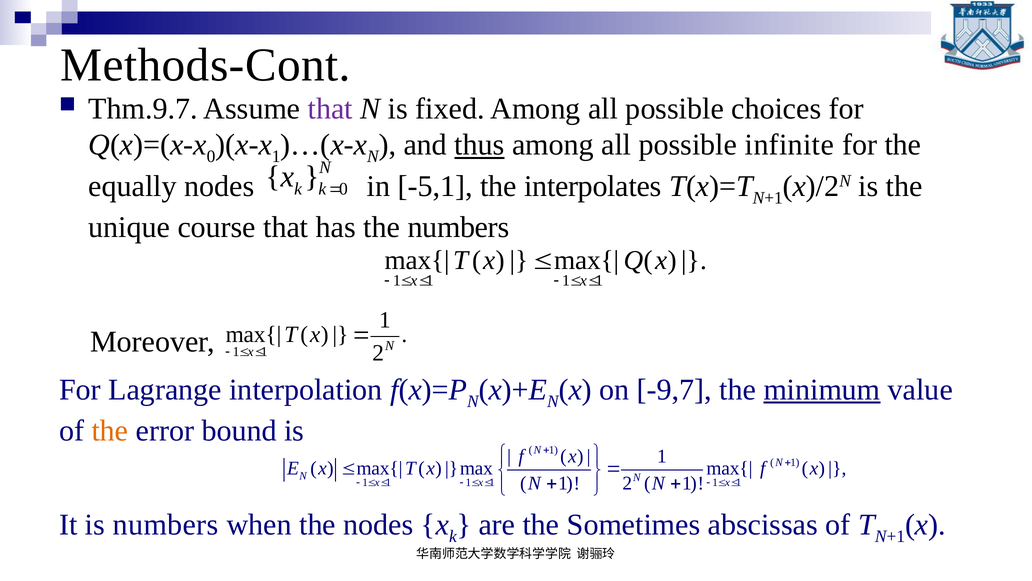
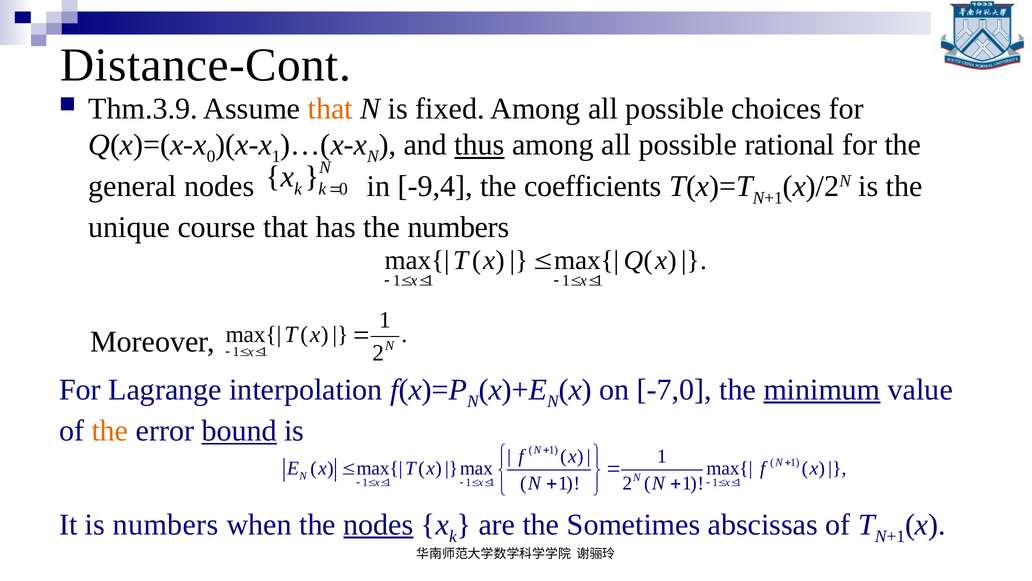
Methods-Cont: Methods-Cont -> Distance-Cont (205, 65)
Thm.9.7: Thm.9.7 -> Thm.3.9 (143, 109)
that colour: purple -> orange (330, 109)
infinite: infinite -> rational (790, 145)
equally: equally -> general (133, 186)
-5,1: -5,1 -> -9,4 (435, 186)
interpolates: interpolates -> coefficients (593, 186)
-9,7: -9,7 -> -7,0 (674, 389)
bound underline: none -> present (239, 430)
nodes underline: none -> present (378, 524)
